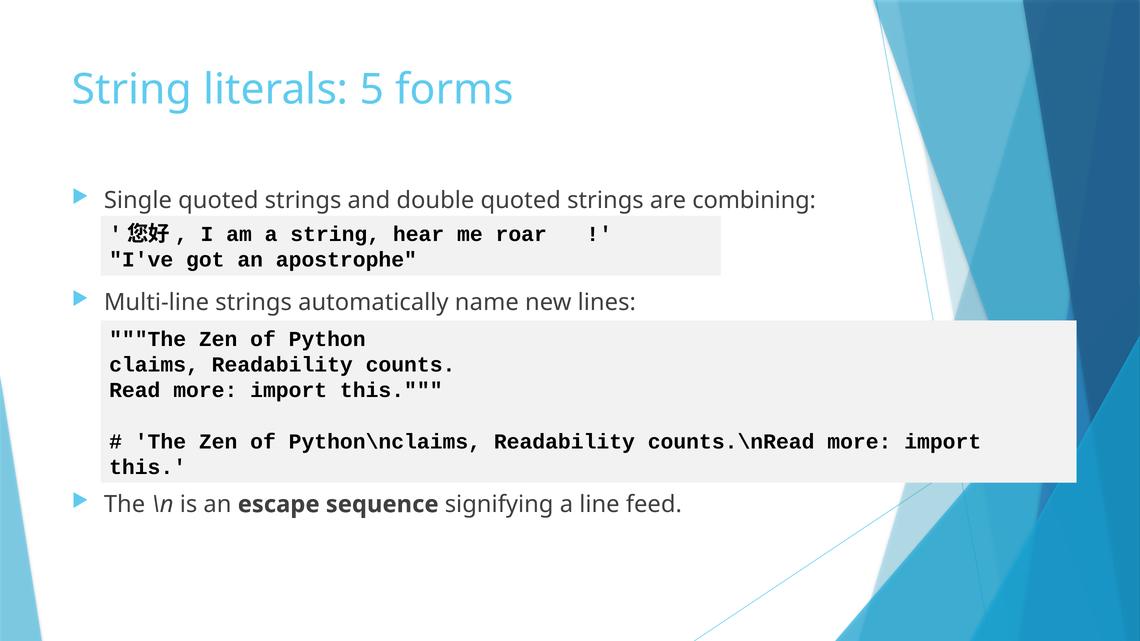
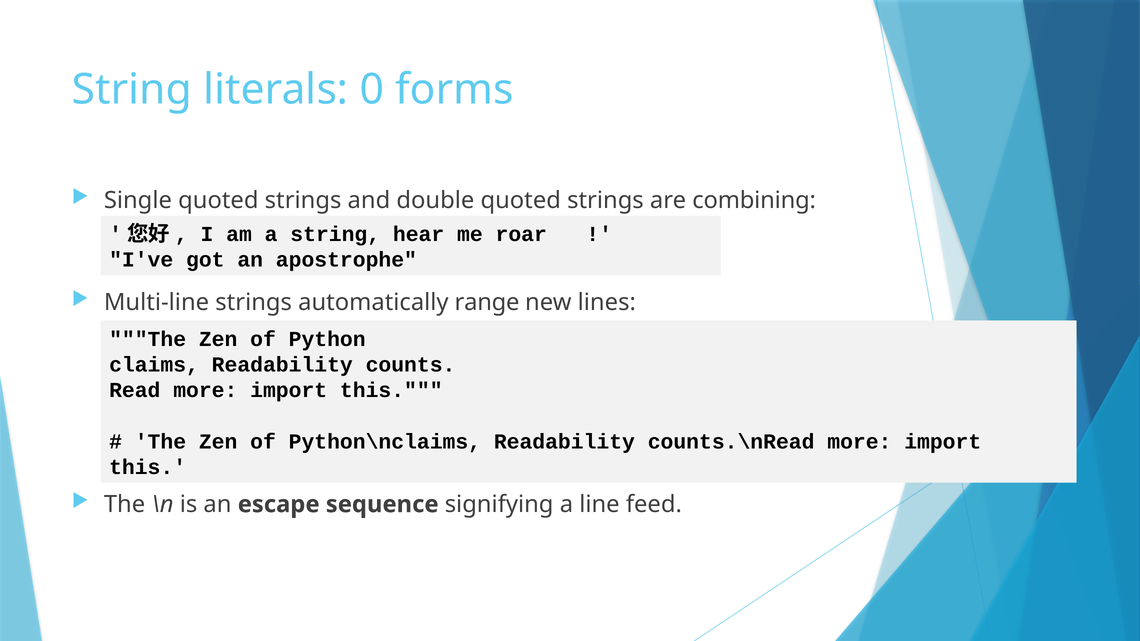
5: 5 -> 0 (372, 90)
name: name -> range (487, 303)
